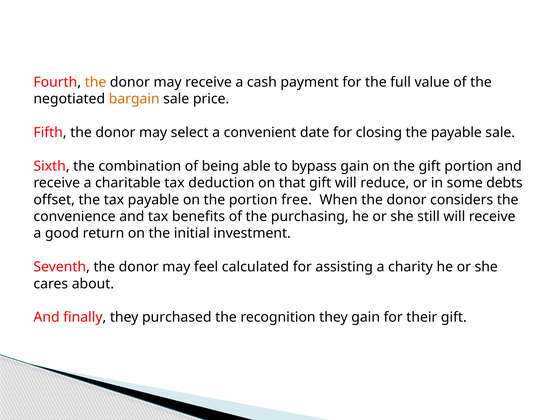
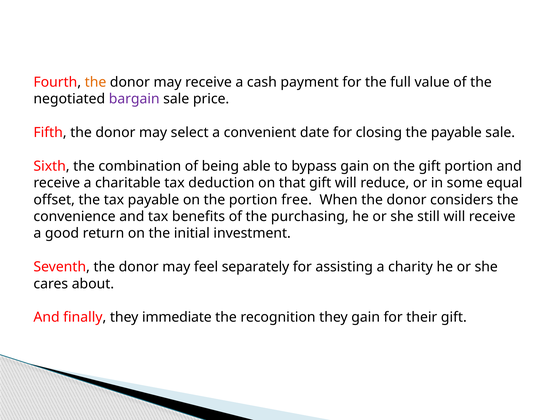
bargain colour: orange -> purple (134, 99)
debts: debts -> equal (504, 183)
calculated: calculated -> separately (256, 267)
purchased: purchased -> immediate (177, 317)
